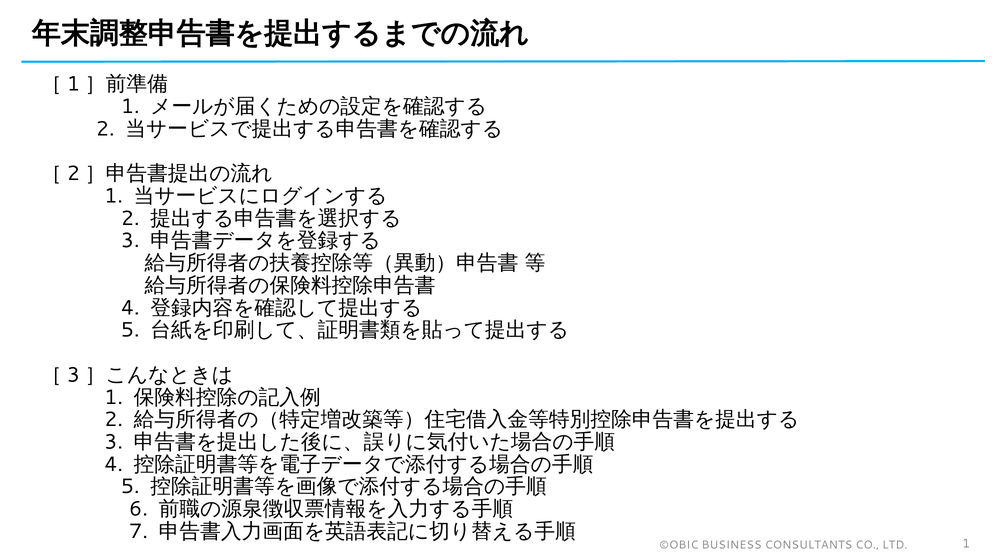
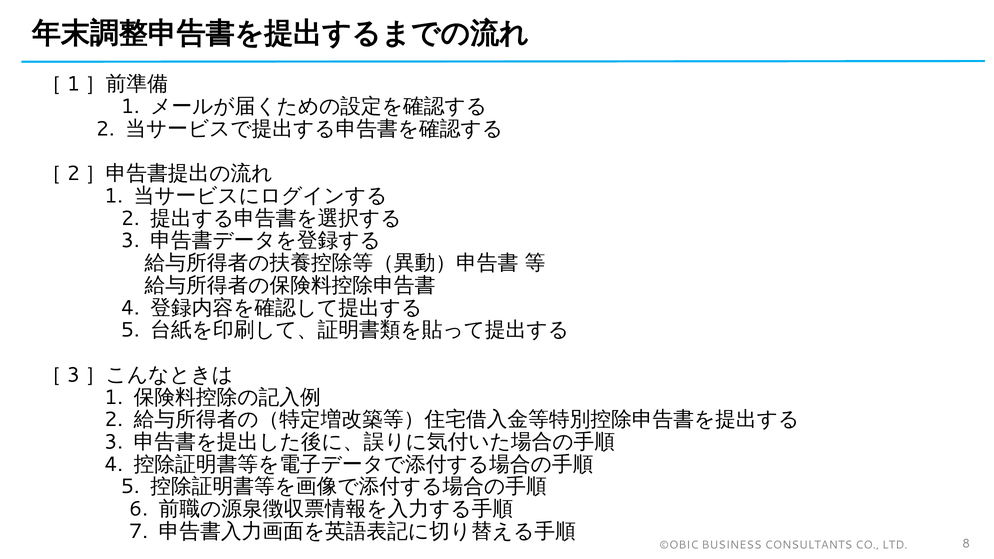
LTD 1: 1 -> 8 (966, 544)
